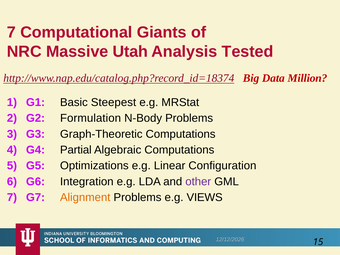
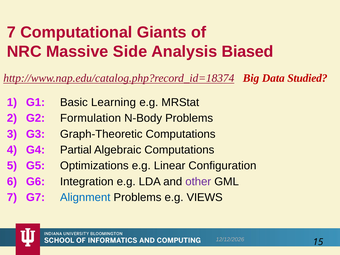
Utah: Utah -> Side (130, 52)
Tested: Tested -> Biased (248, 52)
Million: Million -> Studied (307, 78)
Steepest: Steepest -> Learning (114, 102)
Alignment colour: orange -> blue (85, 197)
